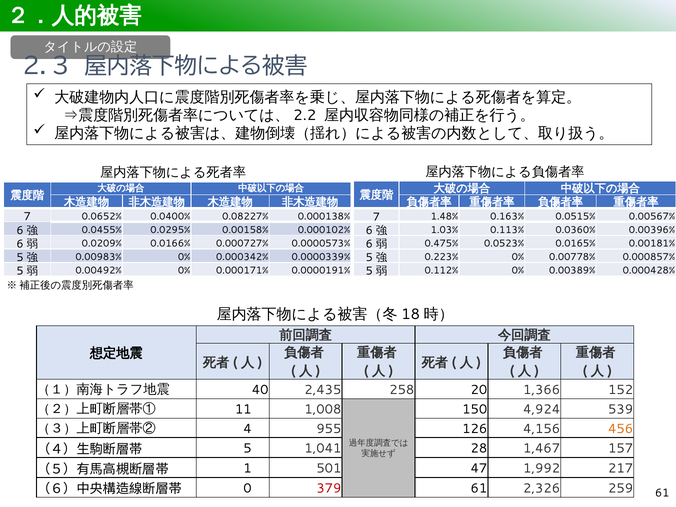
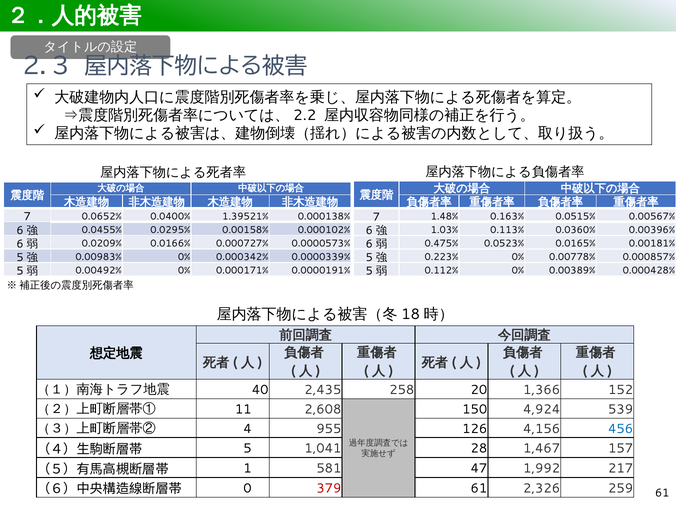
0.08227%: 0.08227% -> 1.39521% (245, 216)
1,008: 1,008 -> 2,608 (323, 410)
456 colour: orange -> blue (621, 429)
501: 501 -> 581 (329, 469)
